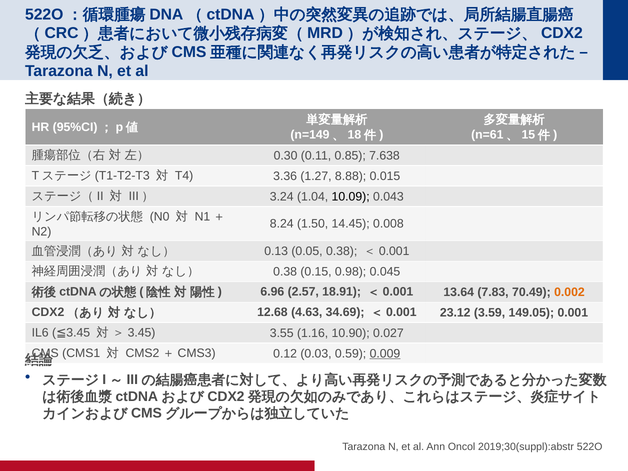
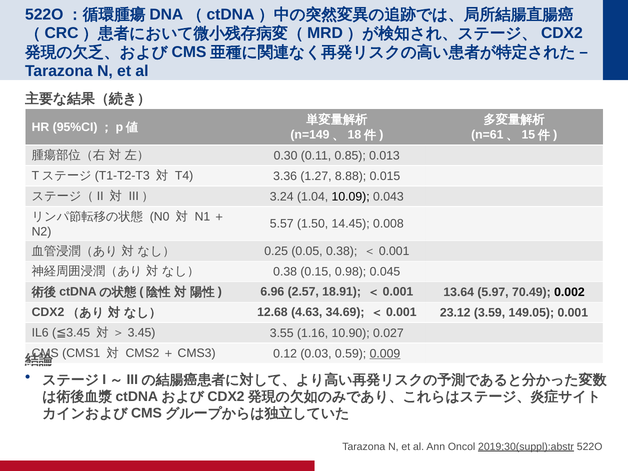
7.638: 7.638 -> 0.013 (384, 156)
8.24: 8.24 -> 5.57 (282, 224)
0.13: 0.13 -> 0.25 (276, 251)
7.83: 7.83 -> 5.97 (493, 292)
0.002 colour: orange -> black (569, 292)
2019;30(suppl):abstr underline: none -> present (526, 447)
